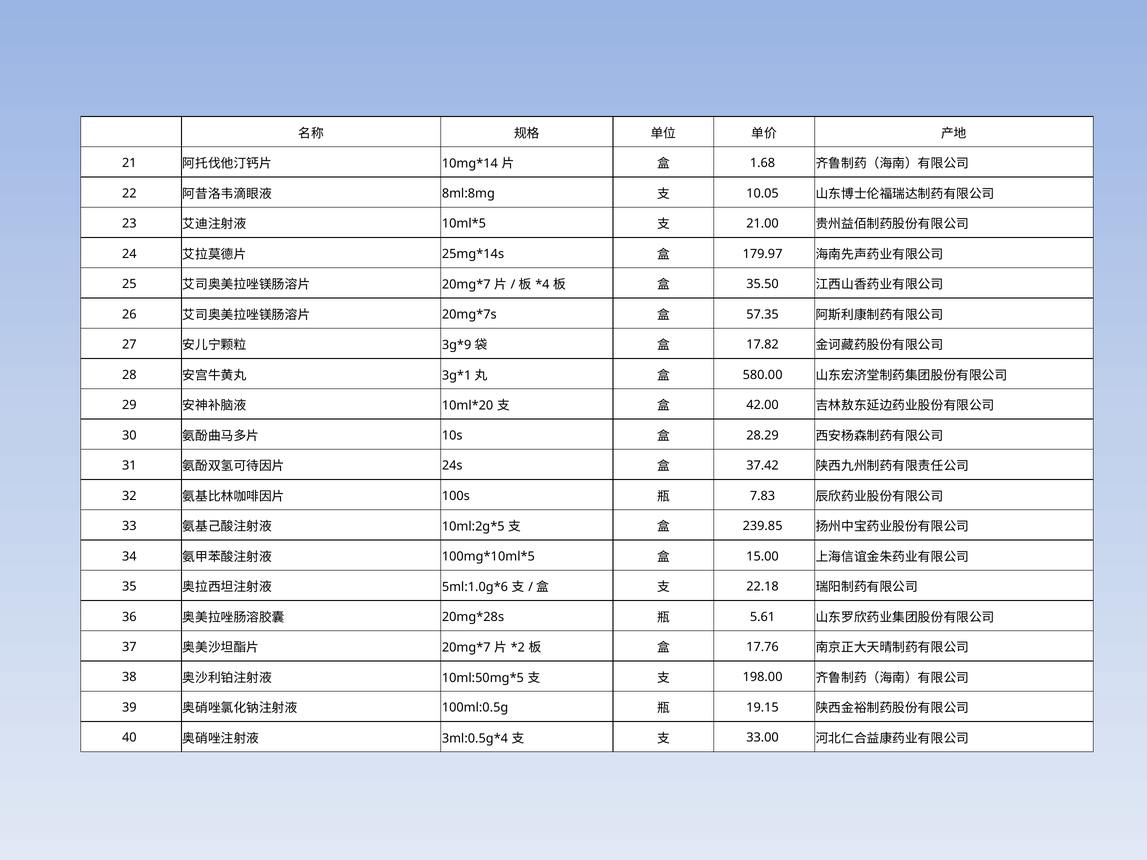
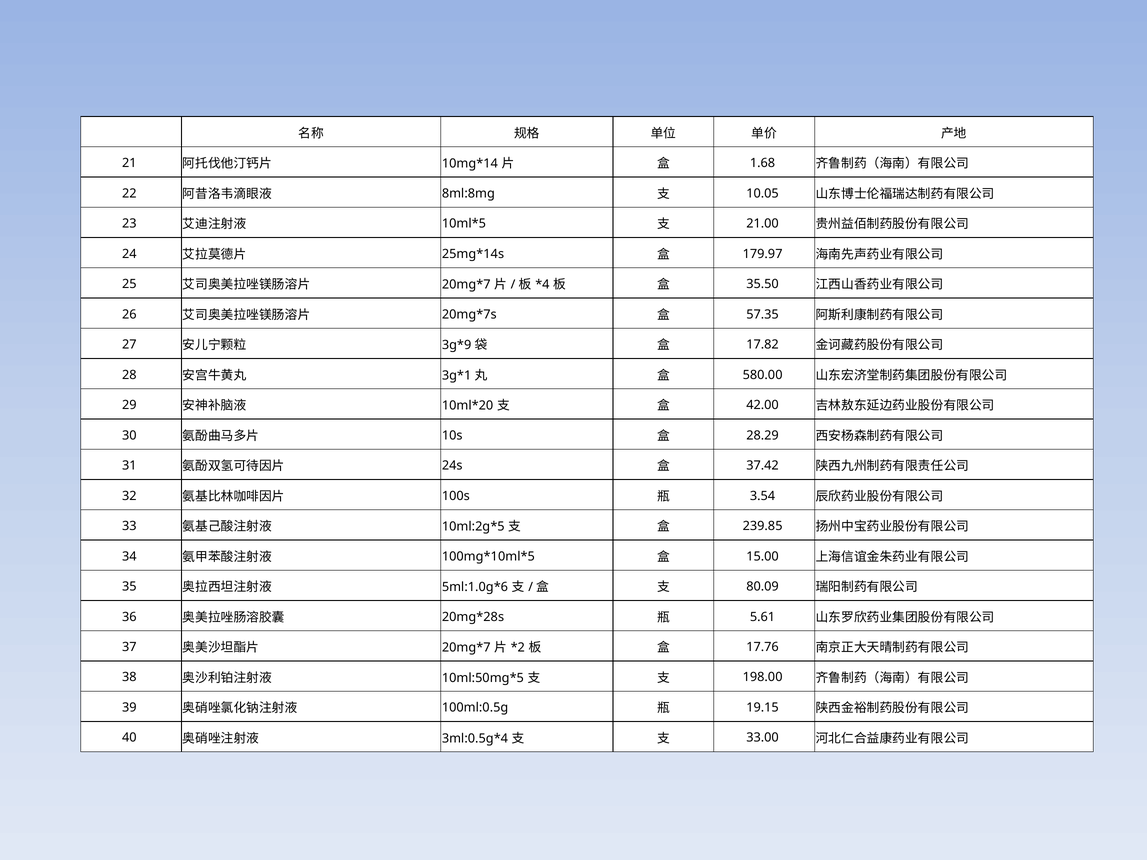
7.83: 7.83 -> 3.54 (763, 496)
22.18: 22.18 -> 80.09 (763, 587)
